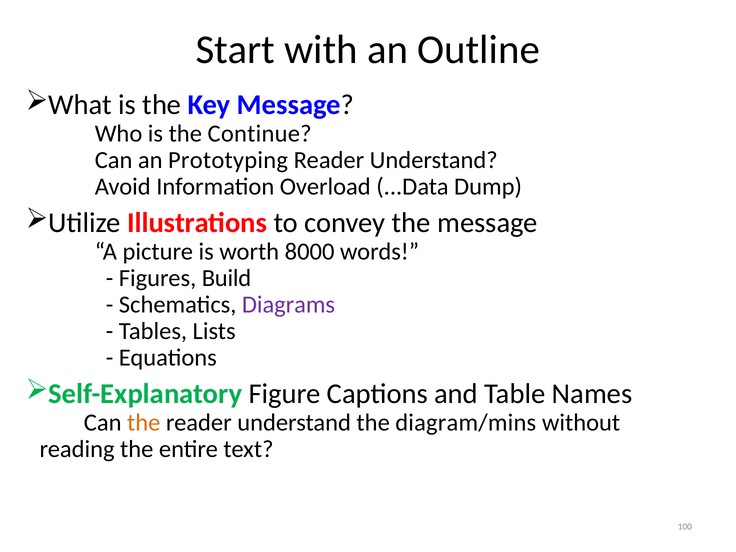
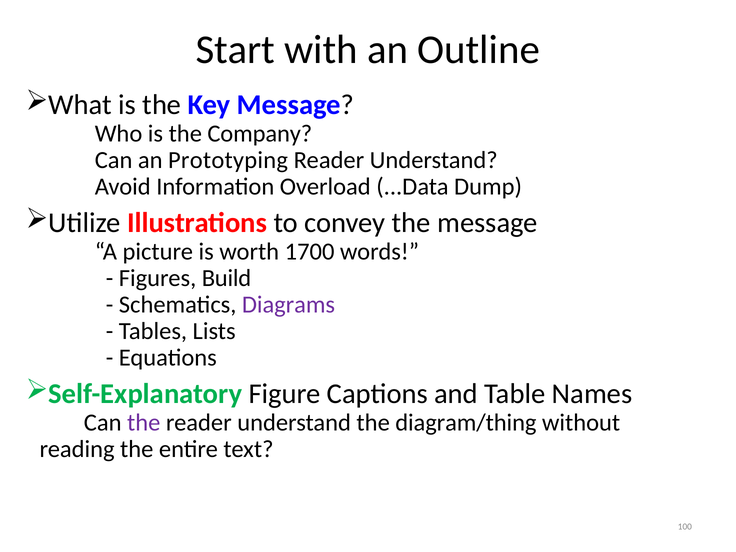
Continue: Continue -> Company (260, 134)
8000: 8000 -> 1700 (310, 252)
the colour: orange -> purple (144, 423)
diagram/mins: diagram/mins -> diagram/thing (466, 423)
